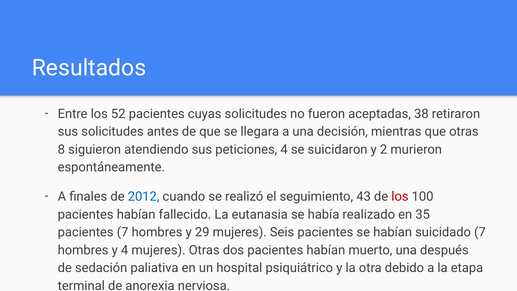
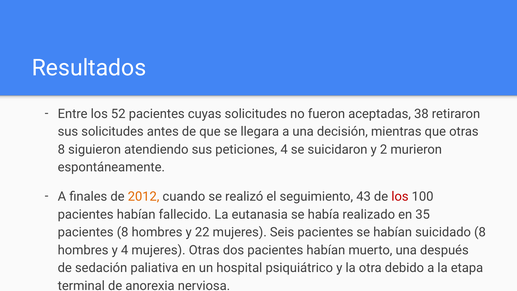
2012 colour: blue -> orange (144, 197)
pacientes 7: 7 -> 8 (123, 232)
29: 29 -> 22 (202, 232)
suicidado 7: 7 -> 8 (480, 232)
